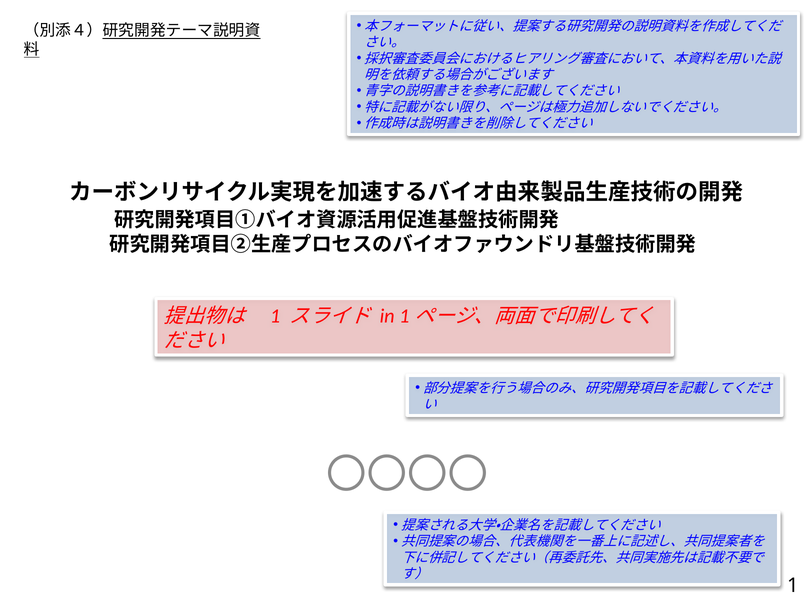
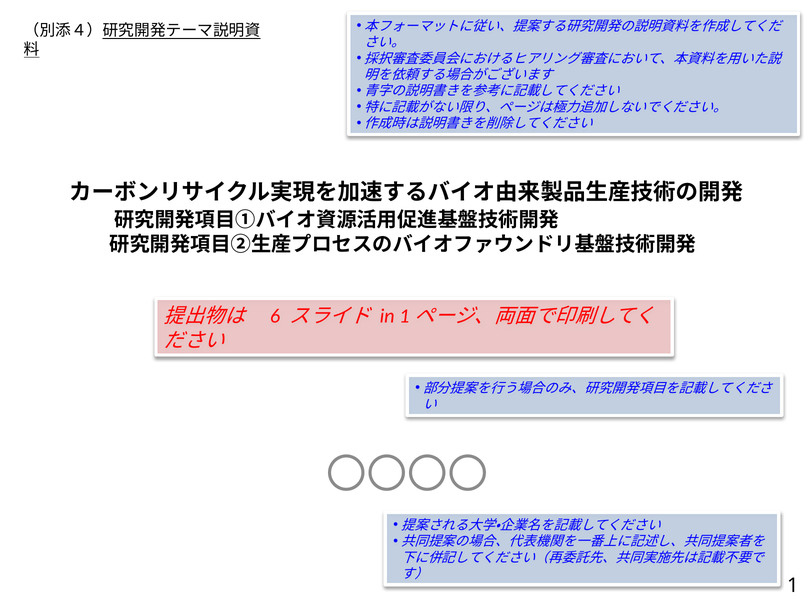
1: 1 -> 6 (275, 316)
